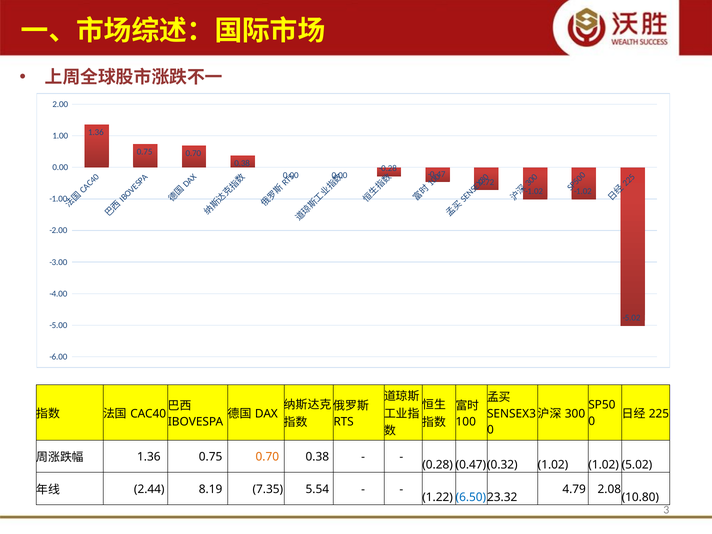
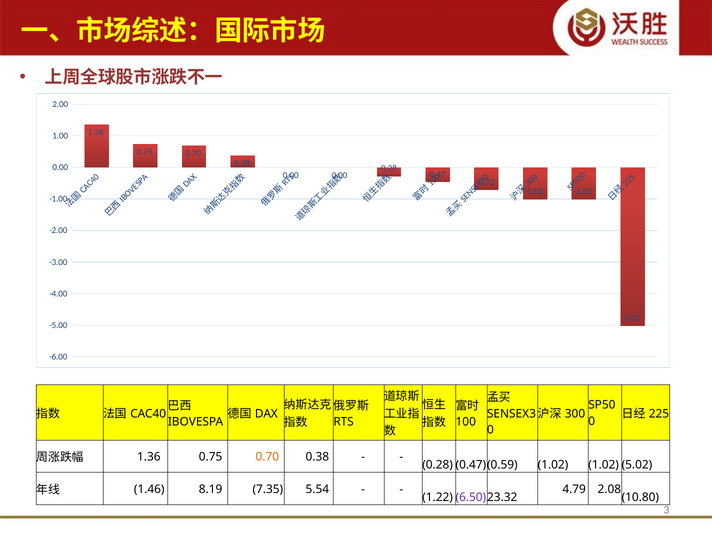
0.32: 0.32 -> 0.59 (502, 465)
2.44: 2.44 -> 1.46 (149, 489)
6.50 colour: blue -> purple (471, 497)
